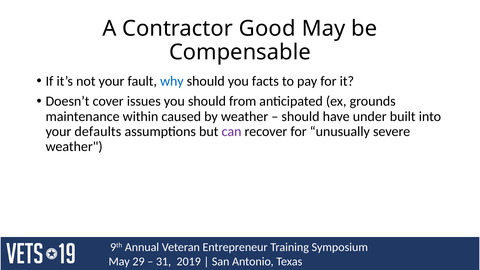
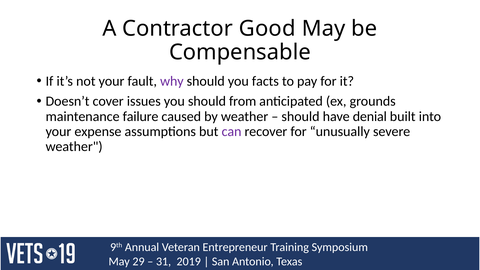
why colour: blue -> purple (172, 81)
within: within -> failure (141, 116)
under: under -> denial (370, 116)
defaults: defaults -> expense (98, 132)
